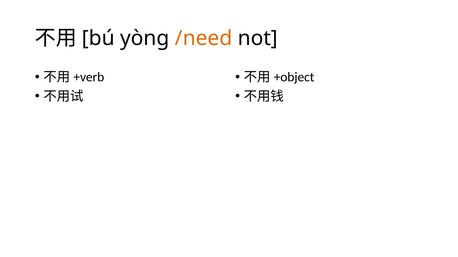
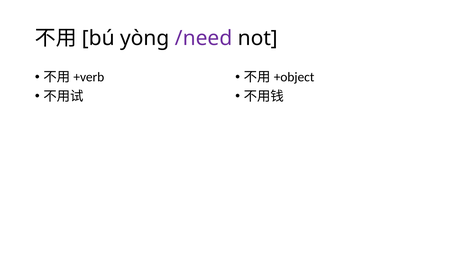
/need colour: orange -> purple (204, 38)
